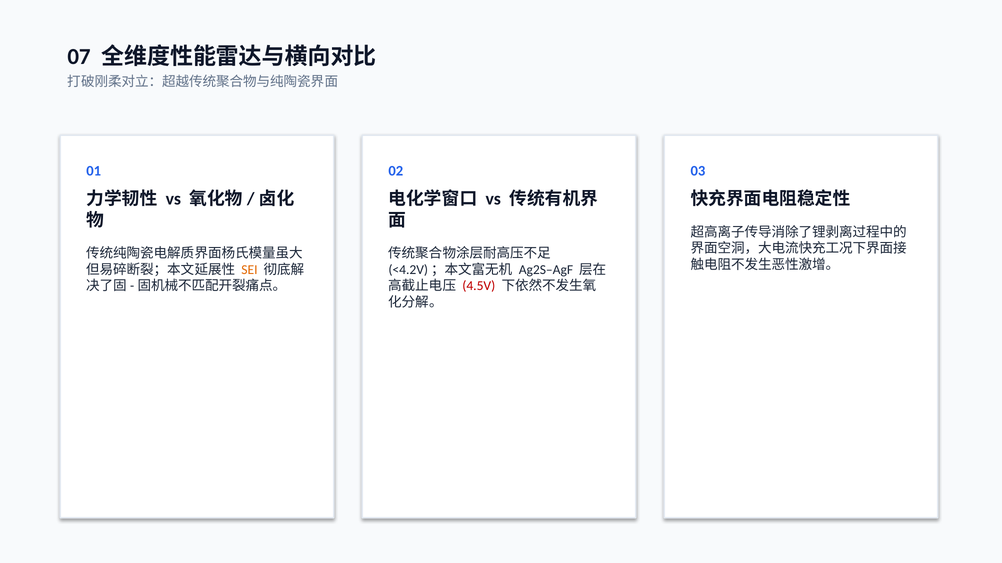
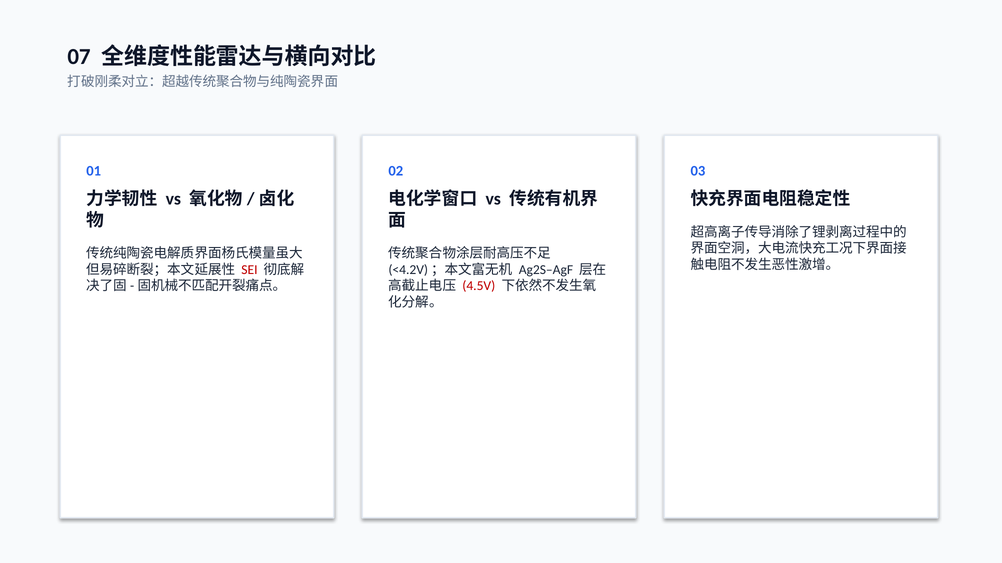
SEI colour: orange -> red (249, 270)
